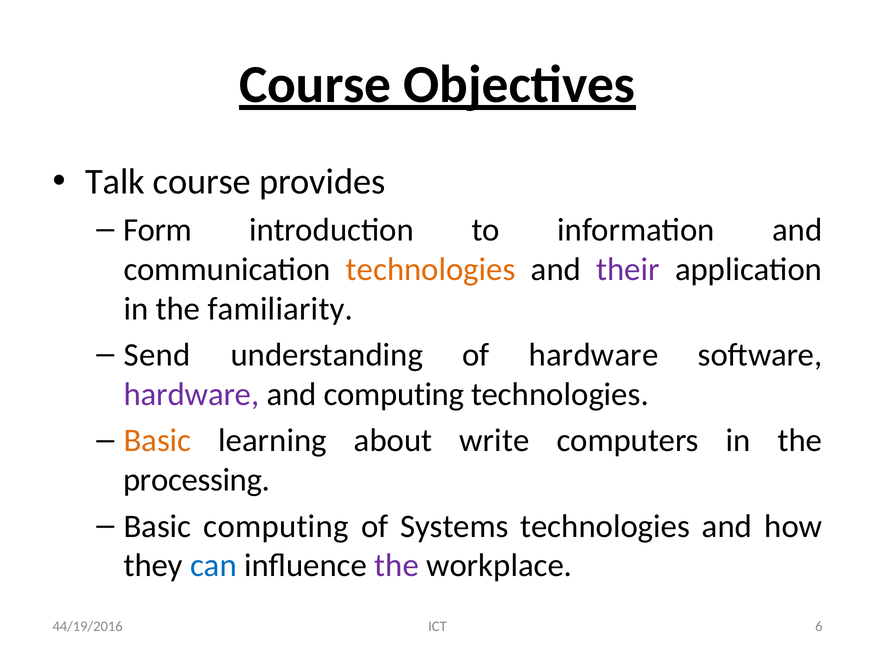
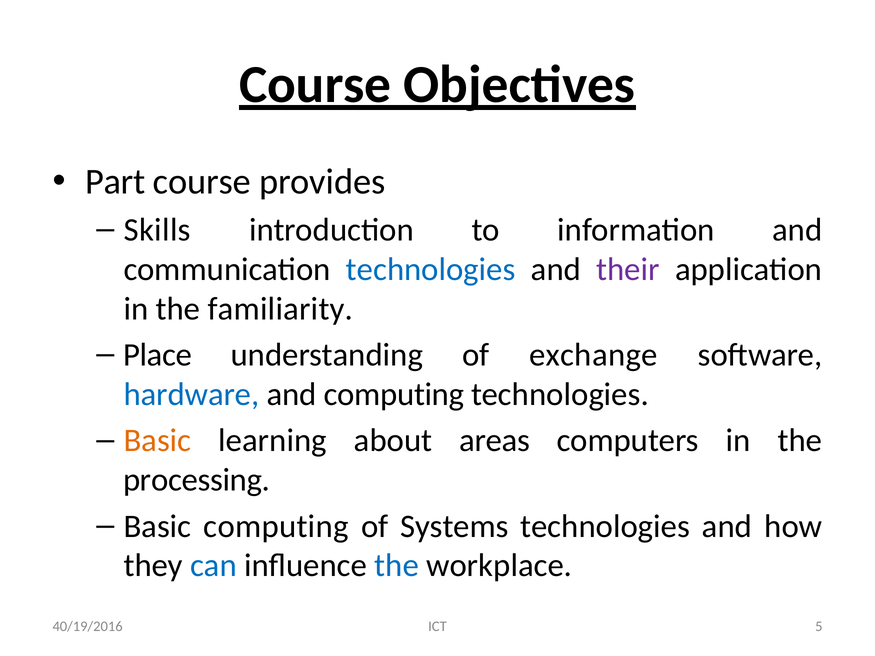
Talk: Talk -> Part (115, 182)
Form: Form -> Skills (157, 230)
technologies colour: orange -> blue (431, 269)
Send: Send -> Place (158, 355)
of hardware: hardware -> exchange (593, 355)
hardware colour: purple -> blue (191, 395)
write: write -> areas (495, 441)
the colour: purple -> blue (397, 566)
6: 6 -> 5 (819, 627)
44/19/2016: 44/19/2016 -> 40/19/2016 (88, 627)
